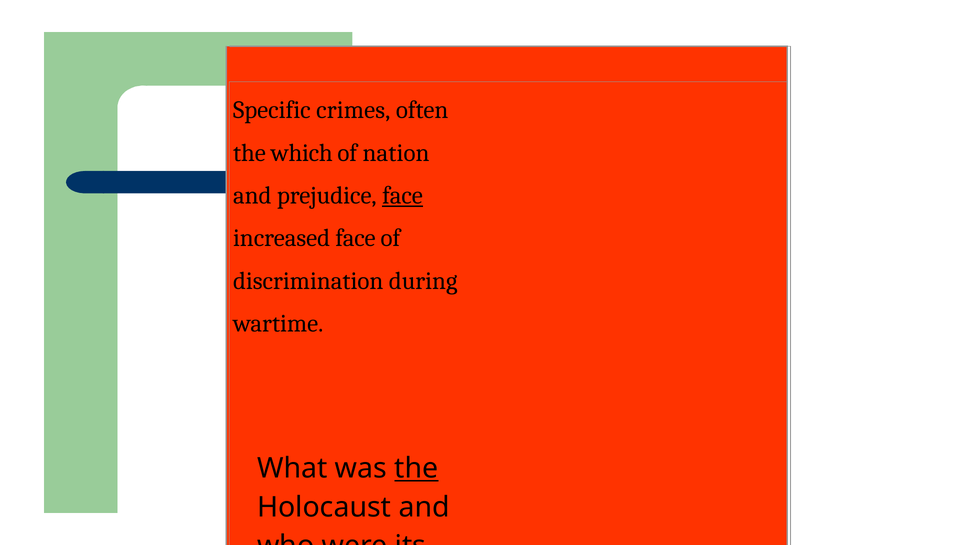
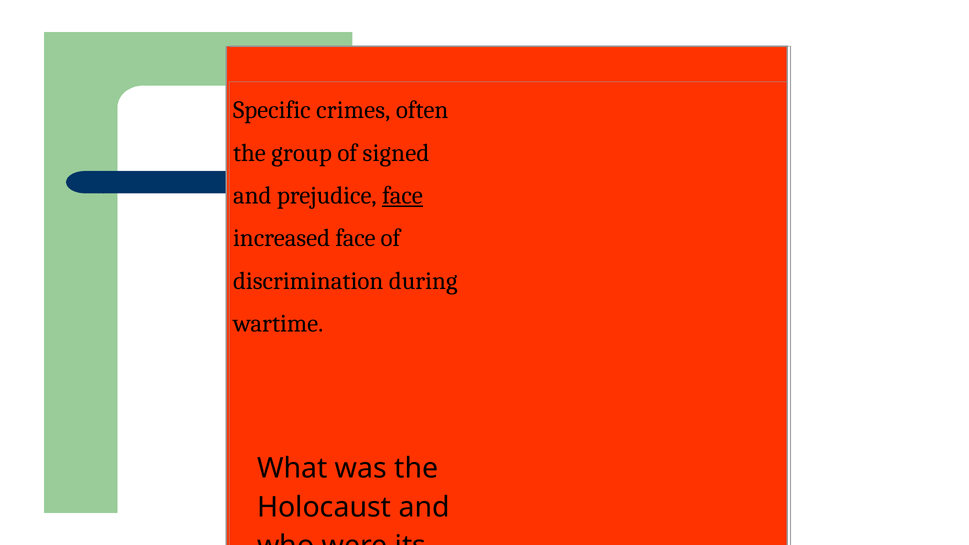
which: which -> group (302, 153)
nation: nation -> signed (396, 153)
the underline: present -> none (416, 468)
